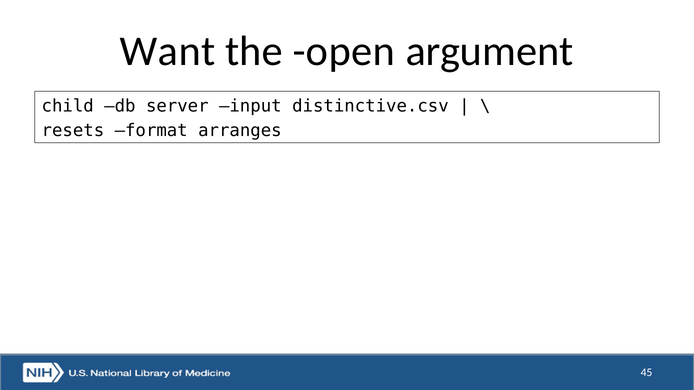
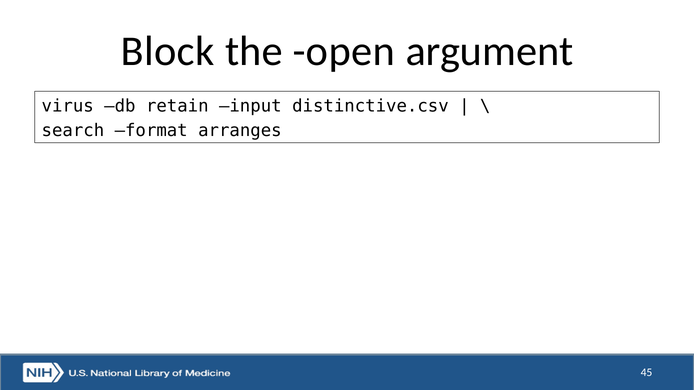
Want: Want -> Block (168, 51)
child: child -> virus (68, 106)
server: server -> retain (177, 106)
resets: resets -> search (73, 130)
